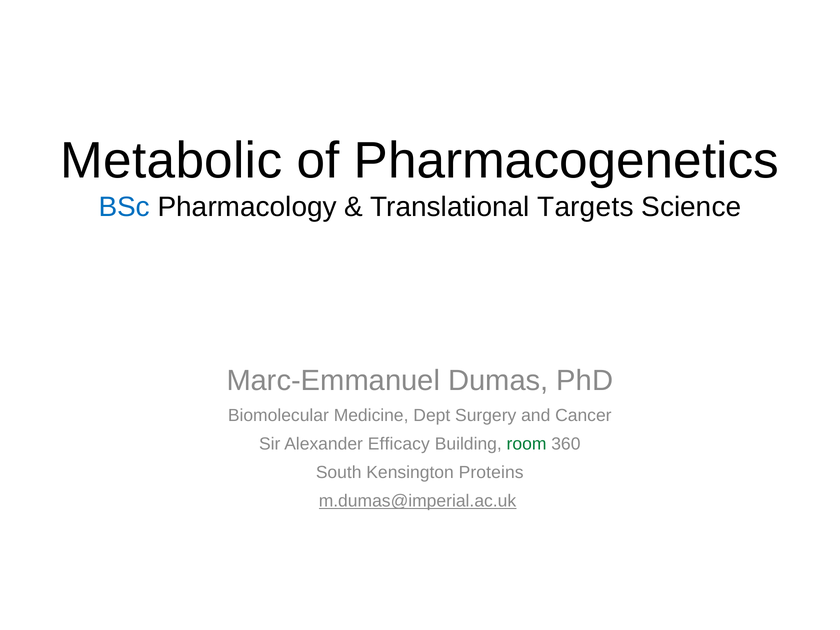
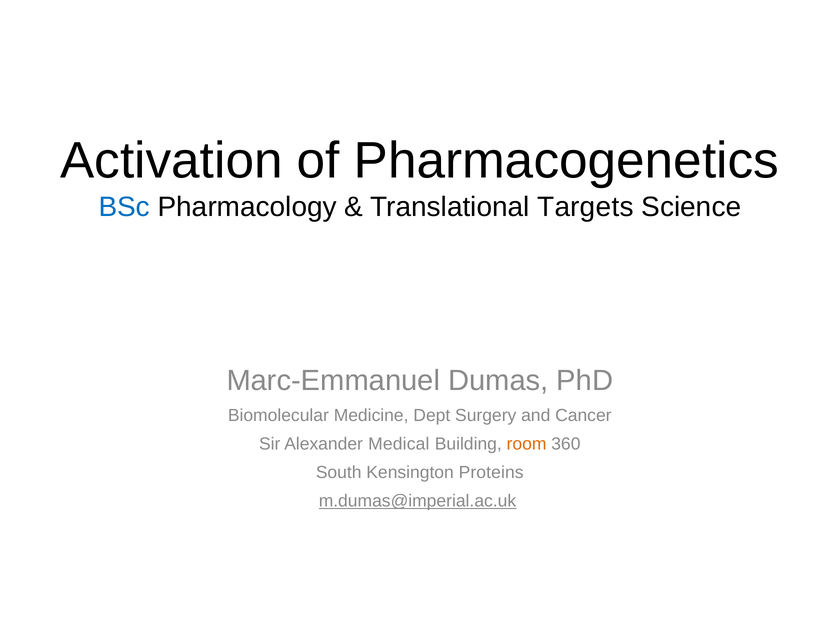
Metabolic: Metabolic -> Activation (171, 161)
Efficacy: Efficacy -> Medical (399, 444)
room colour: green -> orange (527, 444)
